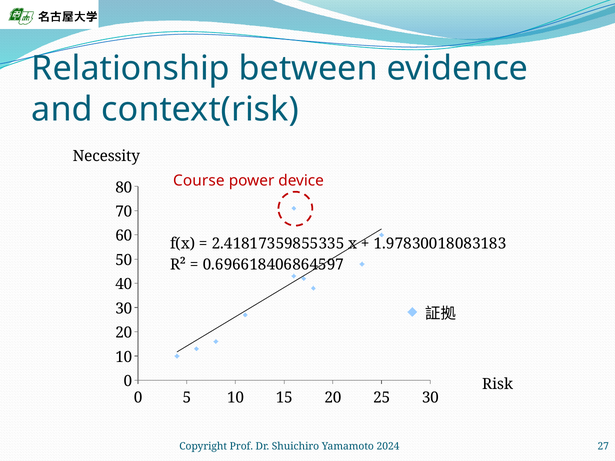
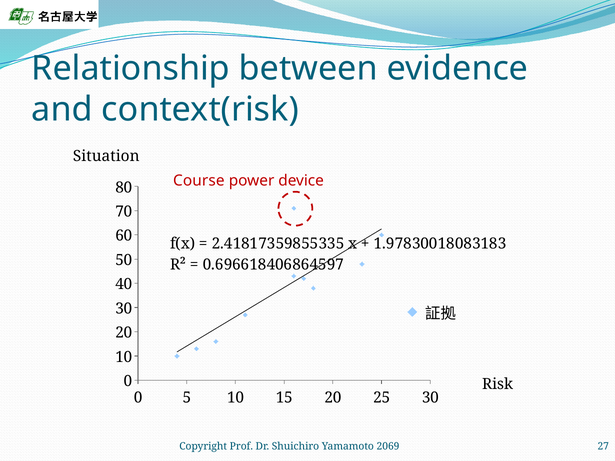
Necessity: Necessity -> Situation (106, 156)
2024: 2024 -> 2069 (388, 447)
